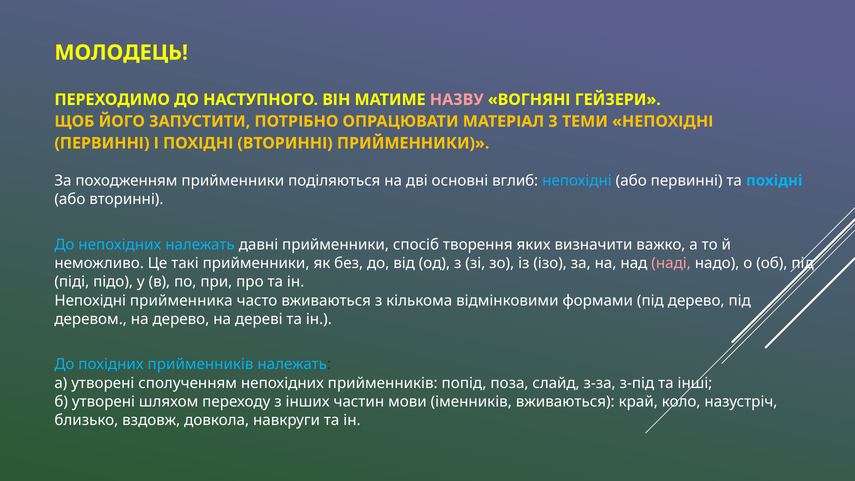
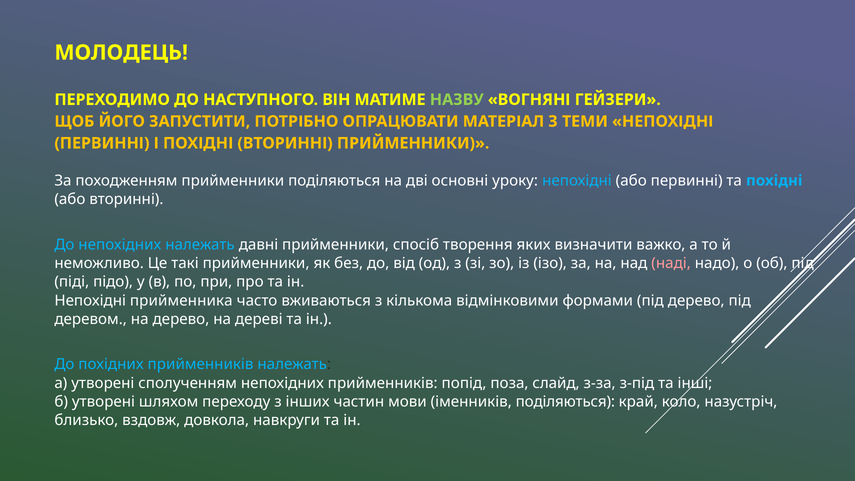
НАЗВУ colour: pink -> light green (457, 100)
вглиб: вглиб -> уроку (515, 181)
іменників вживаються: вживаються -> поділяються (565, 402)
